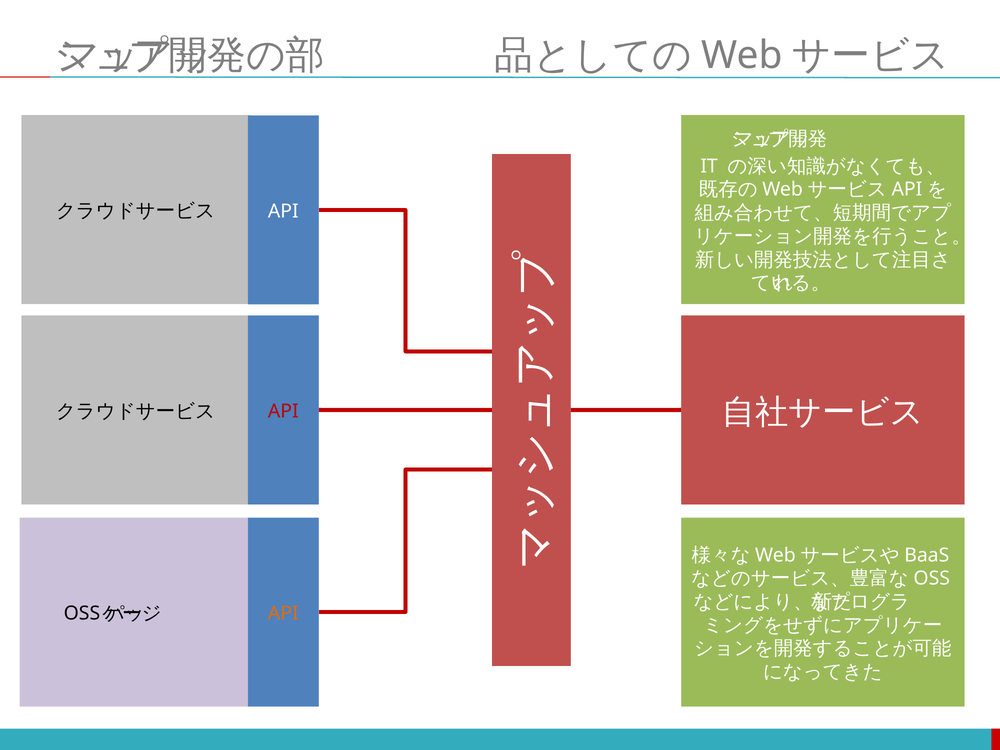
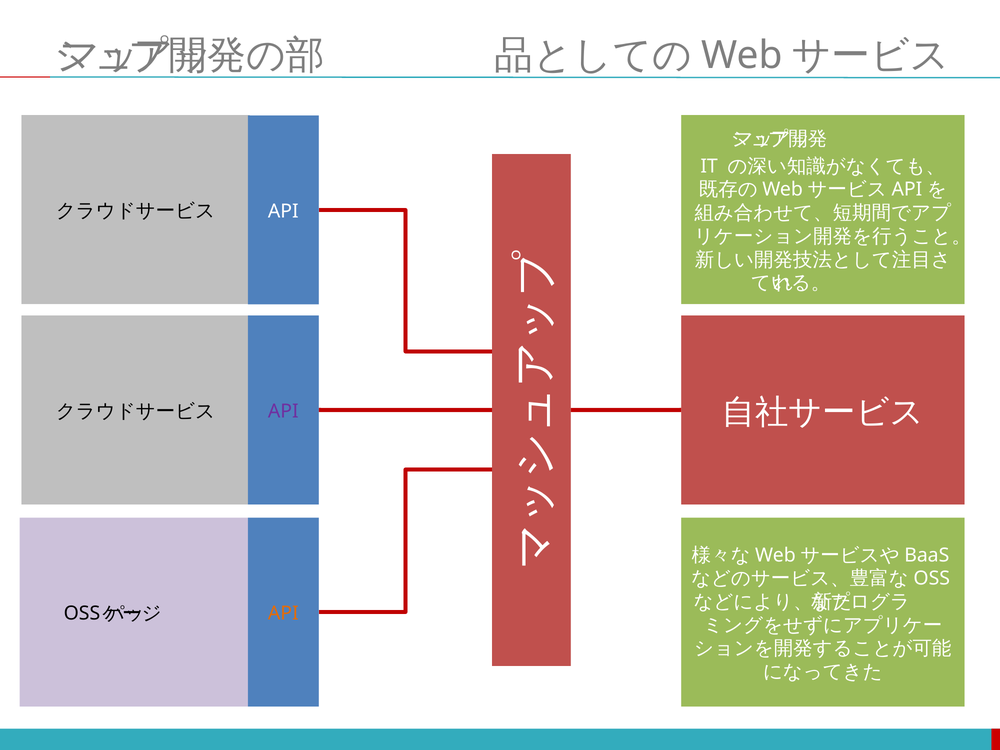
API colour: red -> purple (283, 411)
